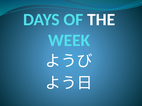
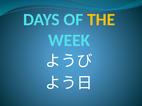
THE colour: white -> yellow (101, 20)
